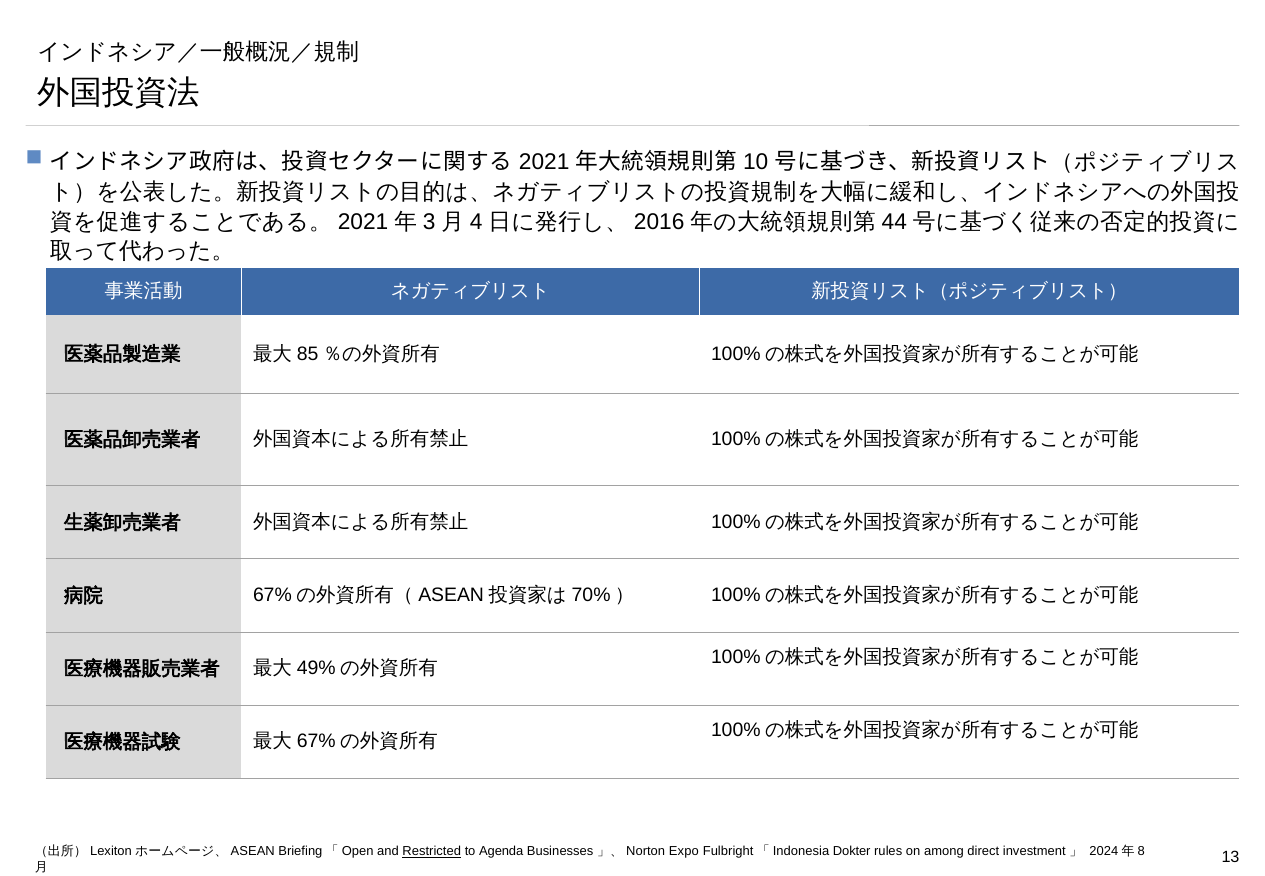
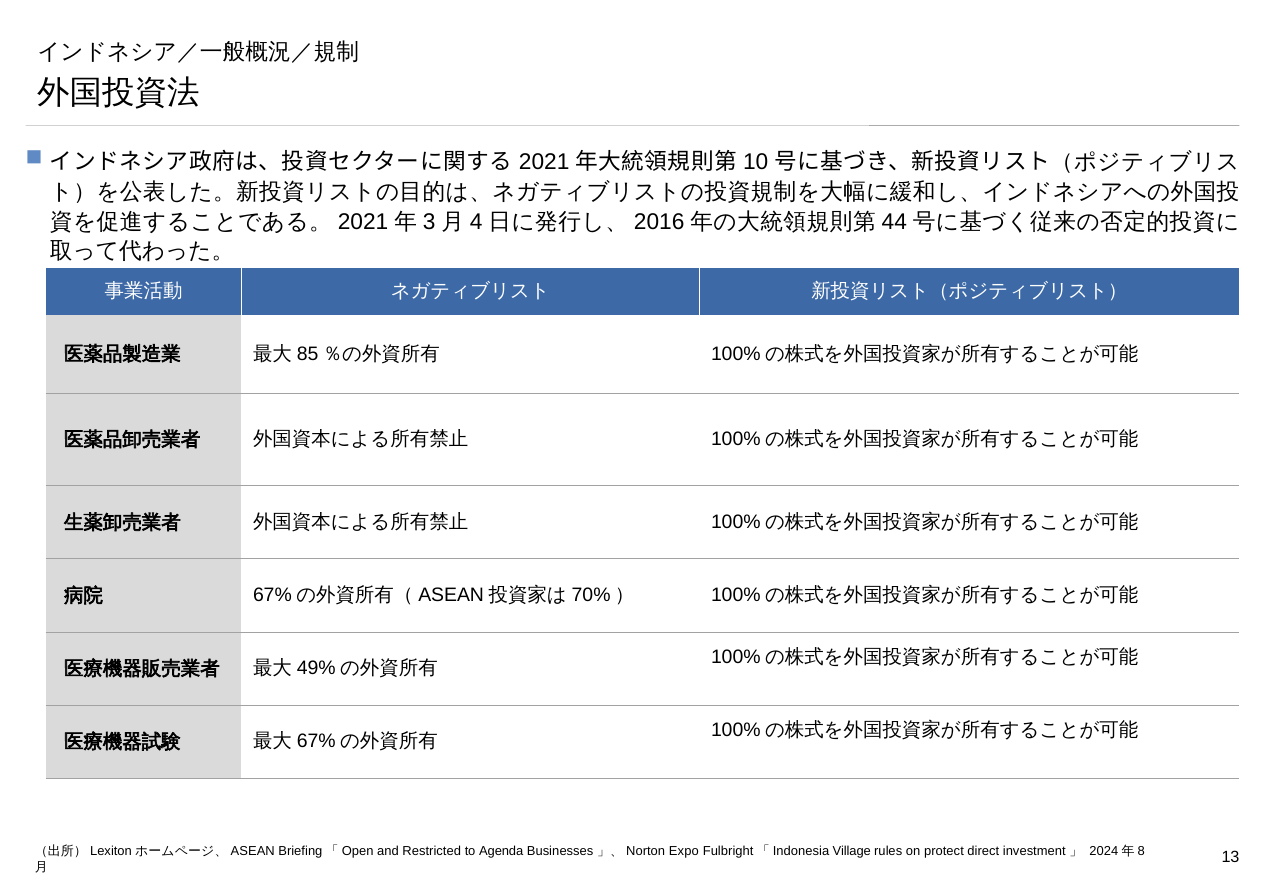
Restricted underline: present -> none (432, 851)
Dokter: Dokter -> Village (852, 851)
among: among -> protect (944, 851)
